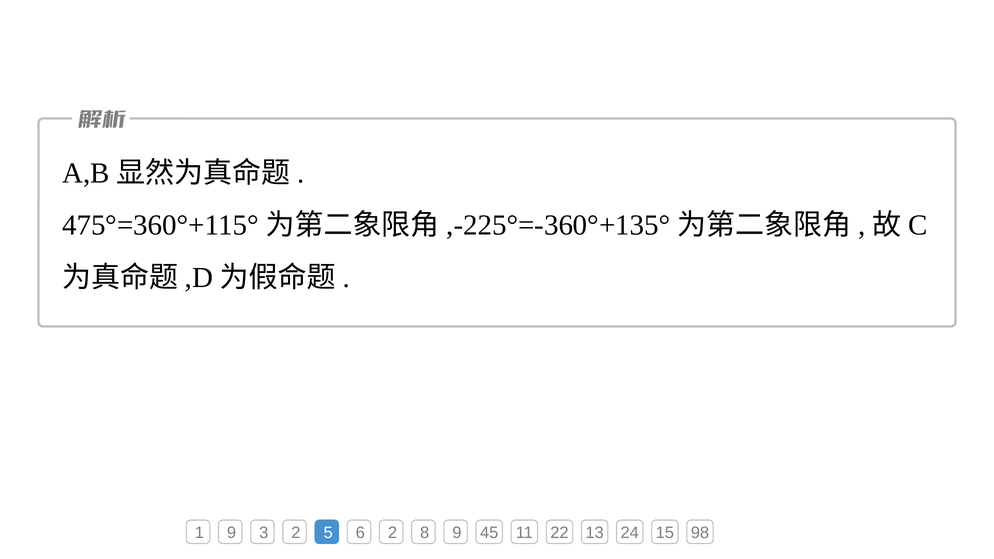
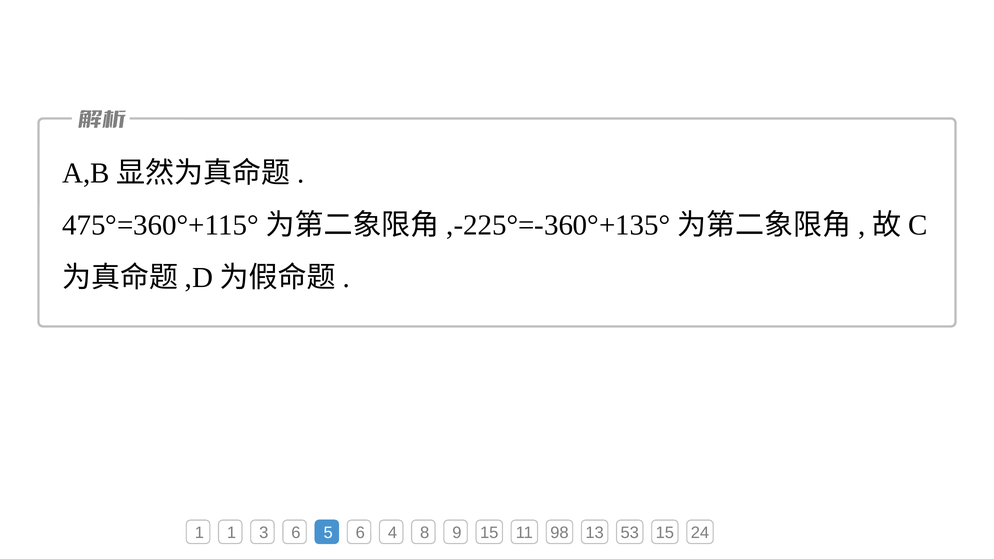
1 9: 9 -> 1 (232, 533)
3 2: 2 -> 6 (296, 533)
6 2: 2 -> 4 (393, 533)
9 45: 45 -> 15 (489, 533)
22: 22 -> 98 (560, 533)
24: 24 -> 53 (630, 533)
98: 98 -> 24 (700, 533)
